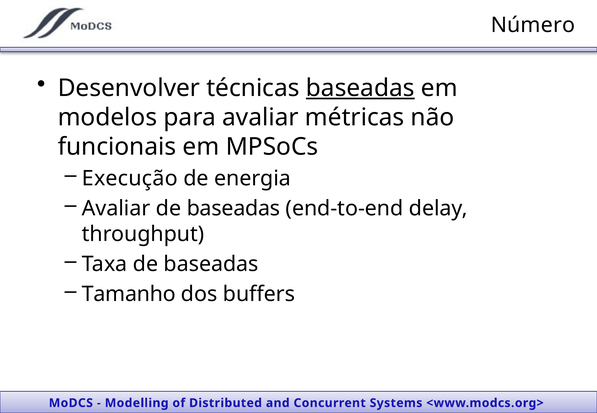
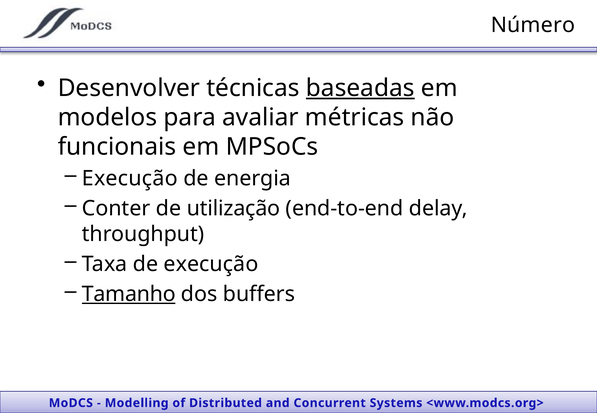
Avaliar: Avaliar -> Conter (116, 209)
baseadas: baseadas -> utilização (233, 209)
Taxa de baseadas: baseadas -> execução (211, 264)
Tamanho underline: none -> present (129, 294)
